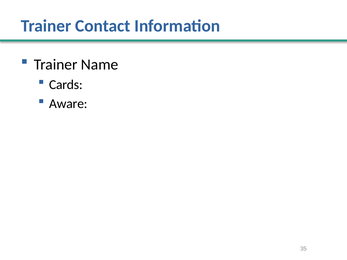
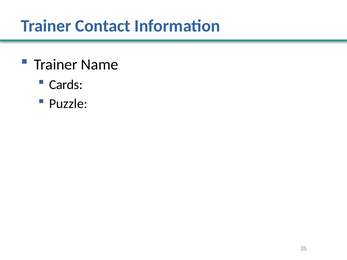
Aware: Aware -> Puzzle (68, 104)
